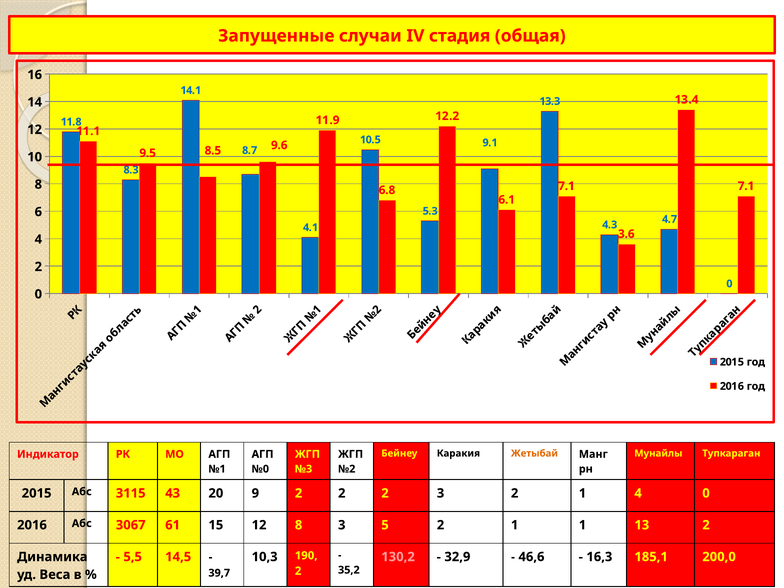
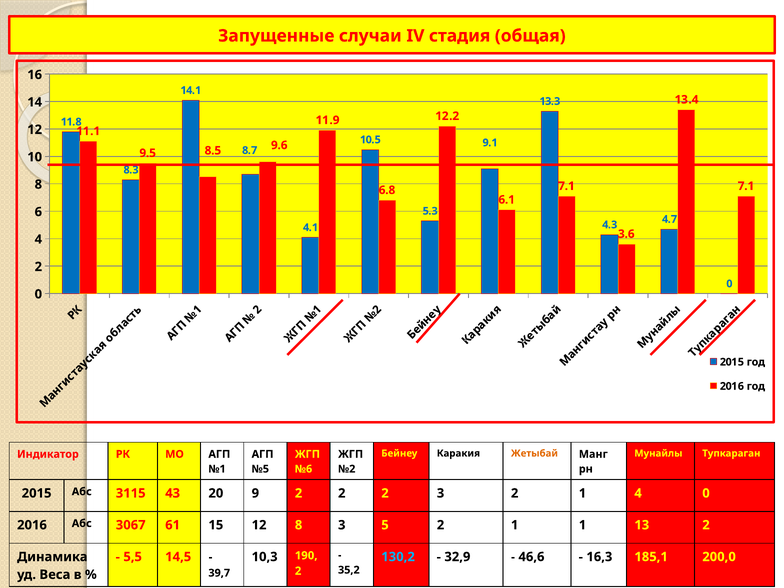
№0: №0 -> №5 (260, 469)
№3: №3 -> №6 (304, 469)
130,2 colour: pink -> light blue (398, 557)
